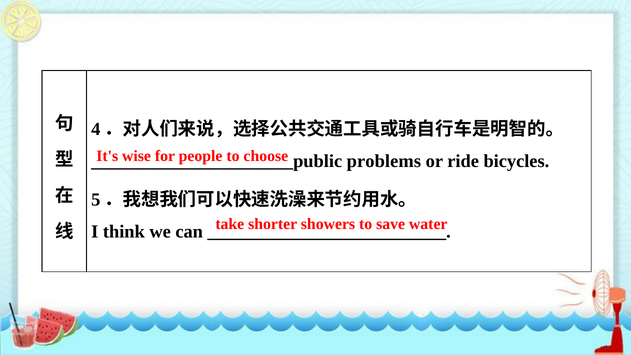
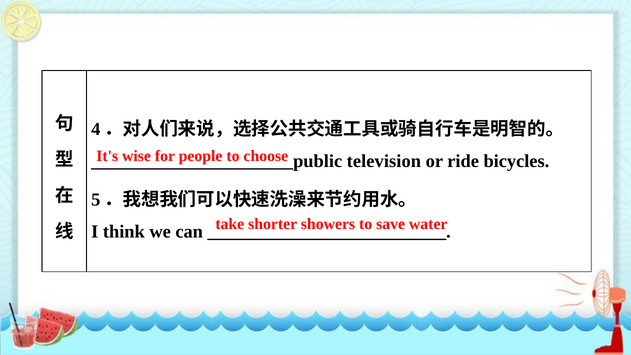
problems: problems -> television (384, 161)
